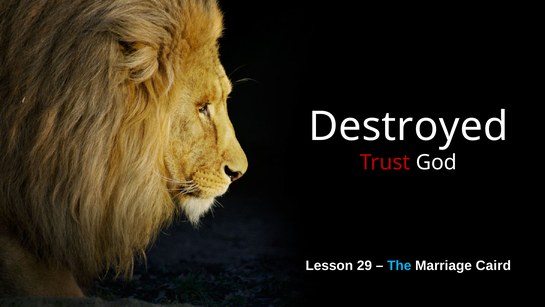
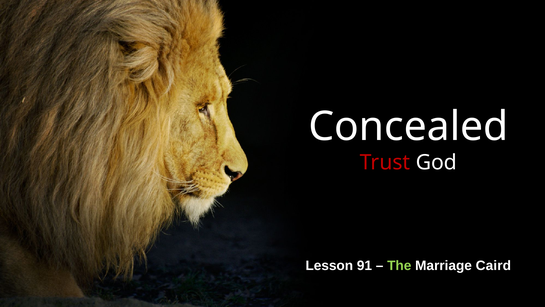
Destroyed: Destroyed -> Concealed (408, 126)
29: 29 -> 91 (364, 265)
The colour: light blue -> light green (399, 265)
